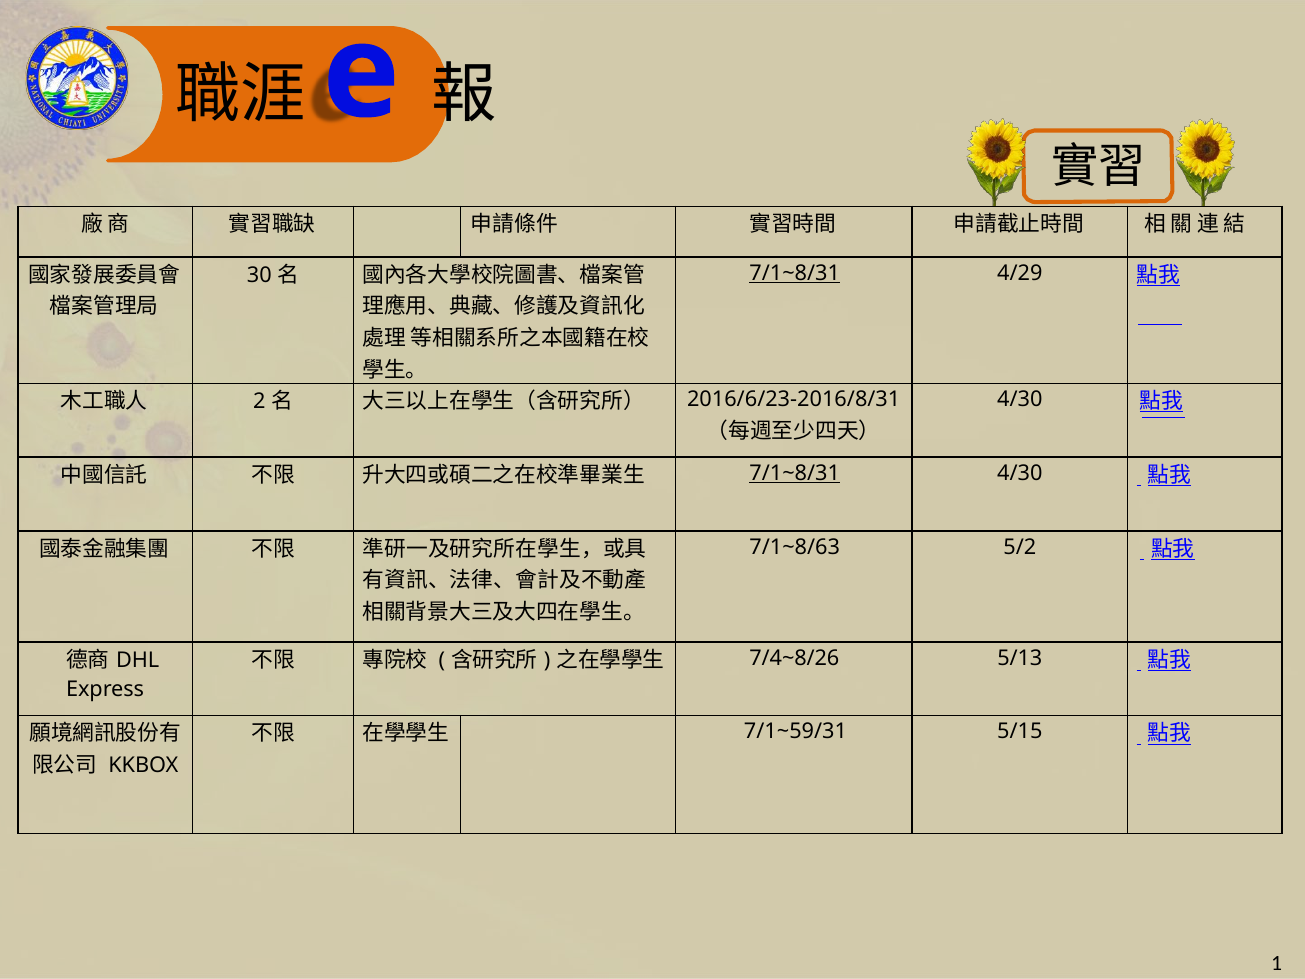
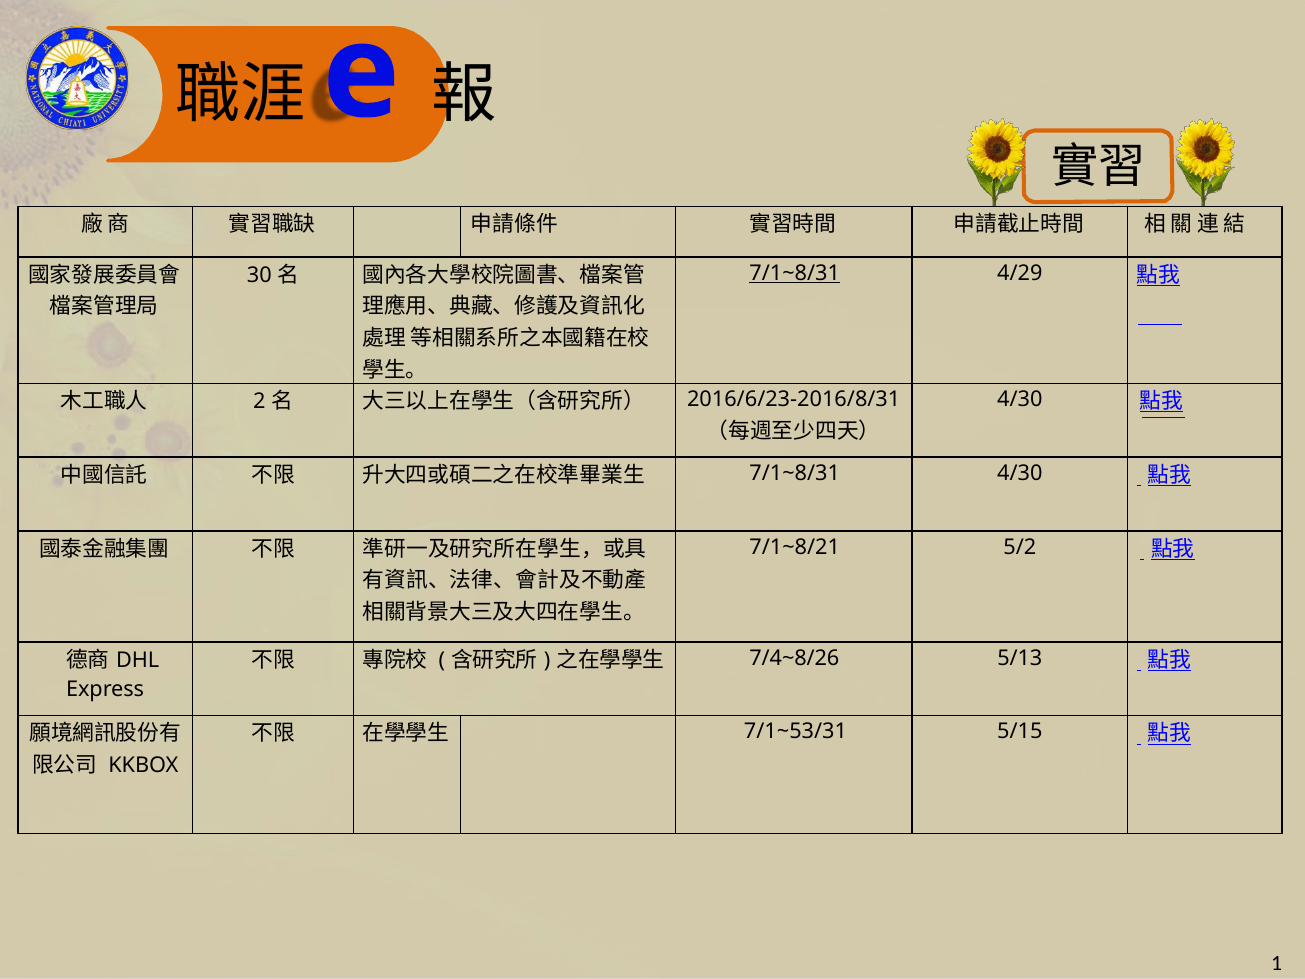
7/1~8/31 underline: present -> none (795, 473)
7/1~8/63: 7/1~8/63 -> 7/1~8/21 (795, 547)
7/1~59/31: 7/1~59/31 -> 7/1~53/31 (795, 732)
